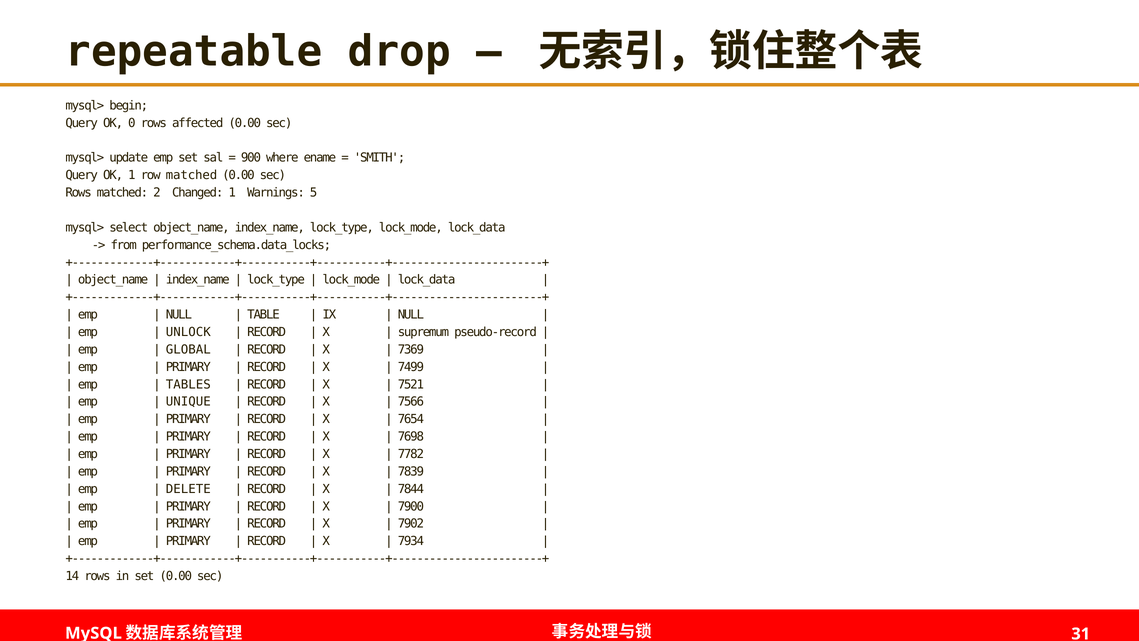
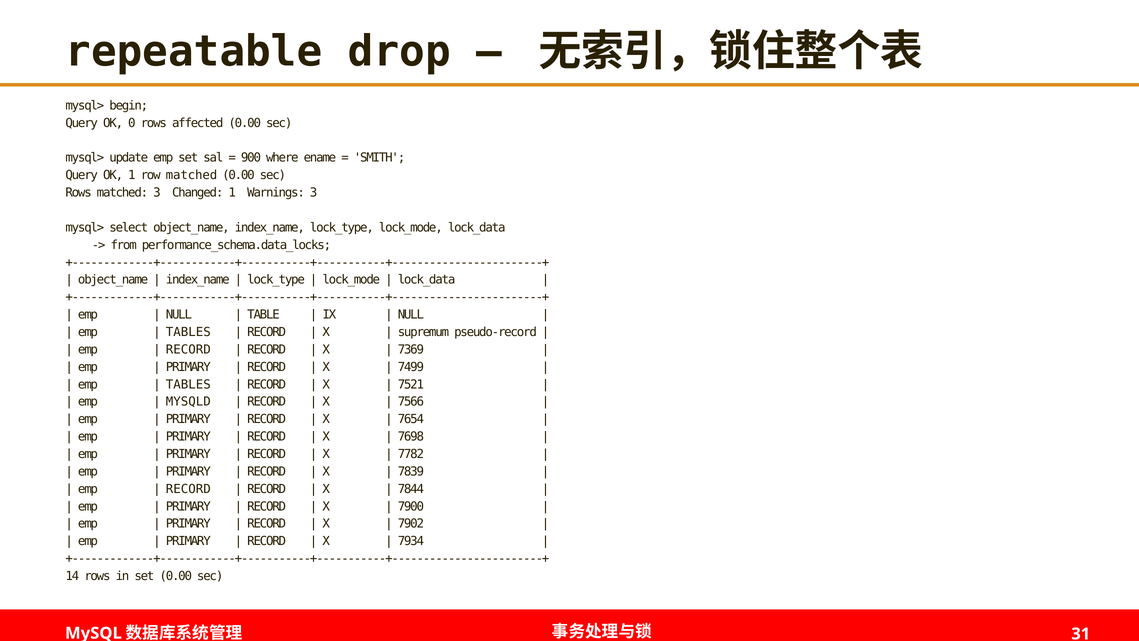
matched 2: 2 -> 3 (157, 193)
Warnings 5: 5 -> 3 (314, 193)
UNLOCK: UNLOCK -> TABLES (188, 332)
GLOBAL: GLOBAL -> RECORD (188, 349)
UNIQUE: UNIQUE -> MYSQLD (188, 402)
DELETE: DELETE -> RECORD (188, 489)
